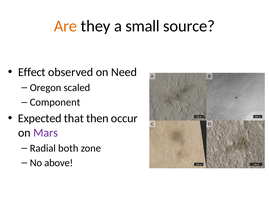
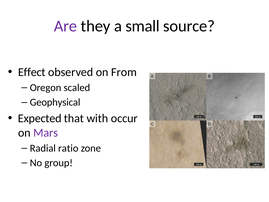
Are colour: orange -> purple (65, 26)
Need: Need -> From (124, 72)
Component: Component -> Geophysical (55, 102)
then: then -> with (97, 118)
both: both -> ratio (68, 148)
above: above -> group (59, 163)
